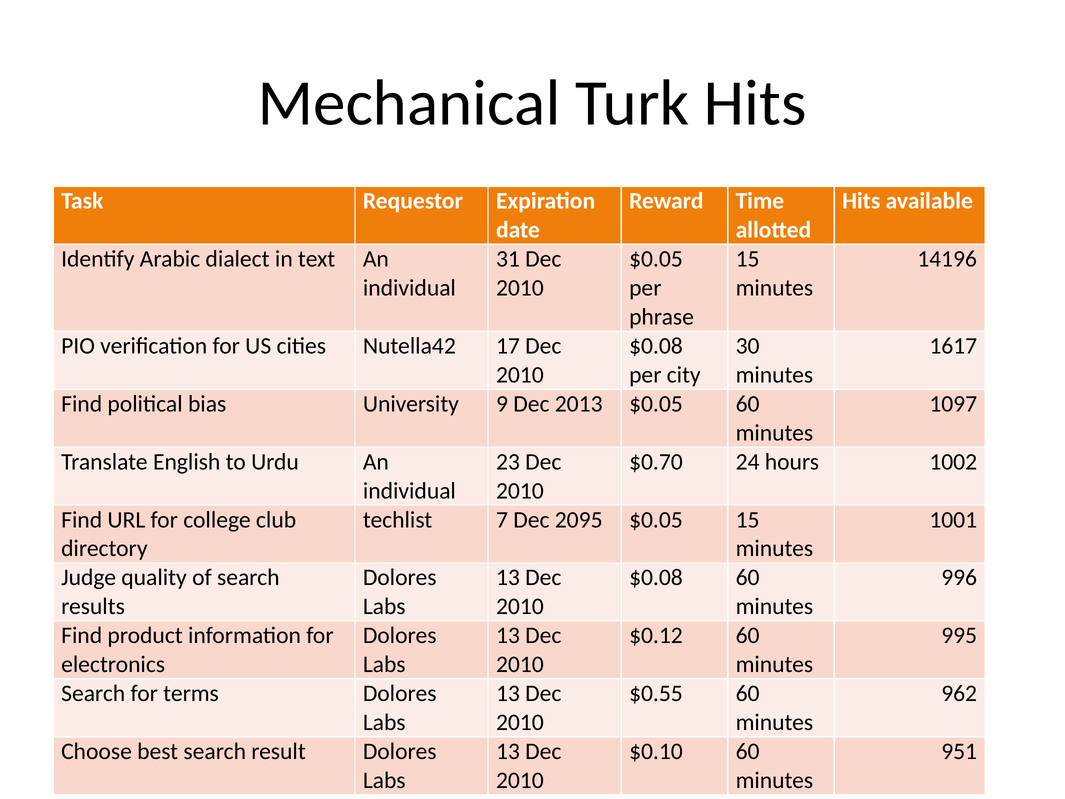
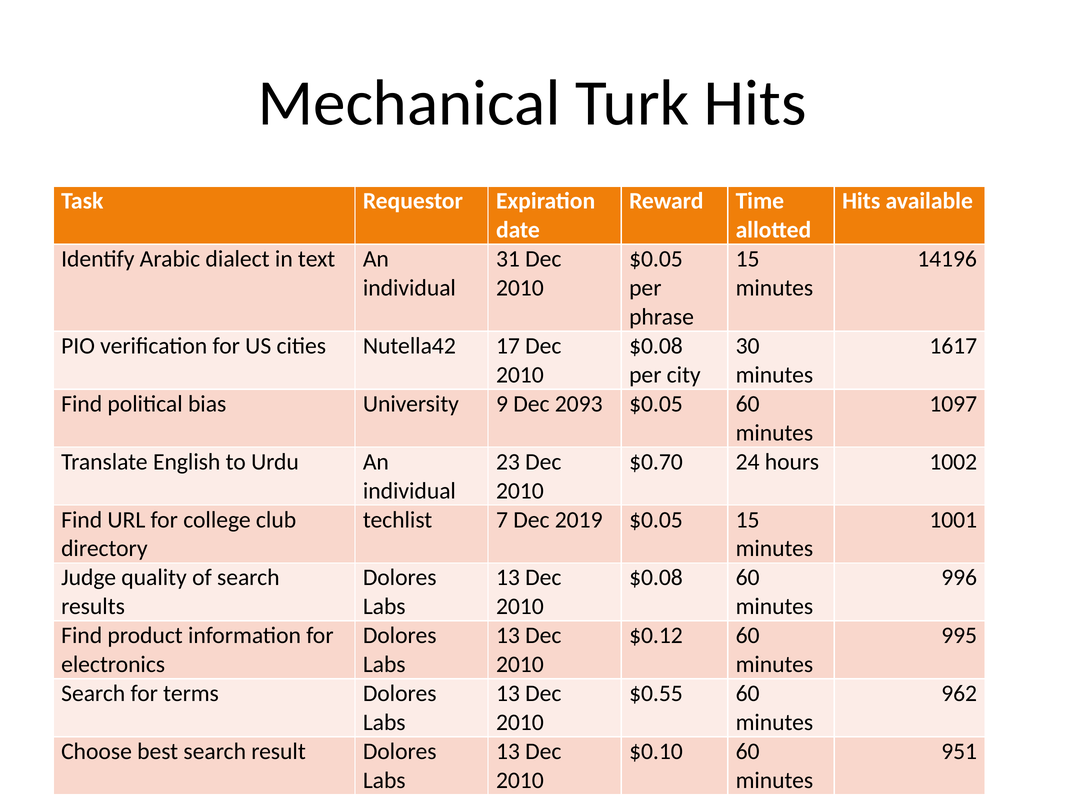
2013: 2013 -> 2093 (579, 404)
2095: 2095 -> 2019 (579, 520)
